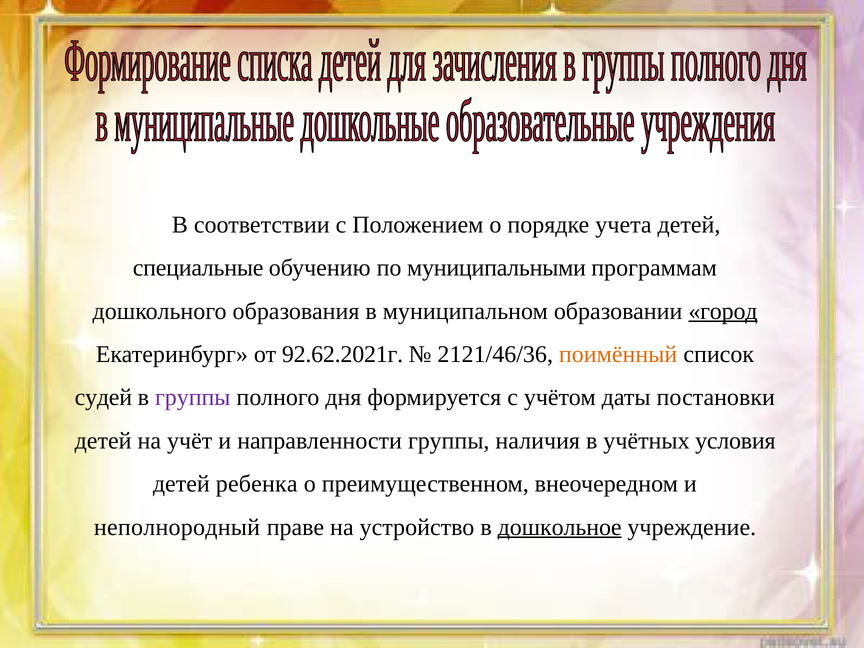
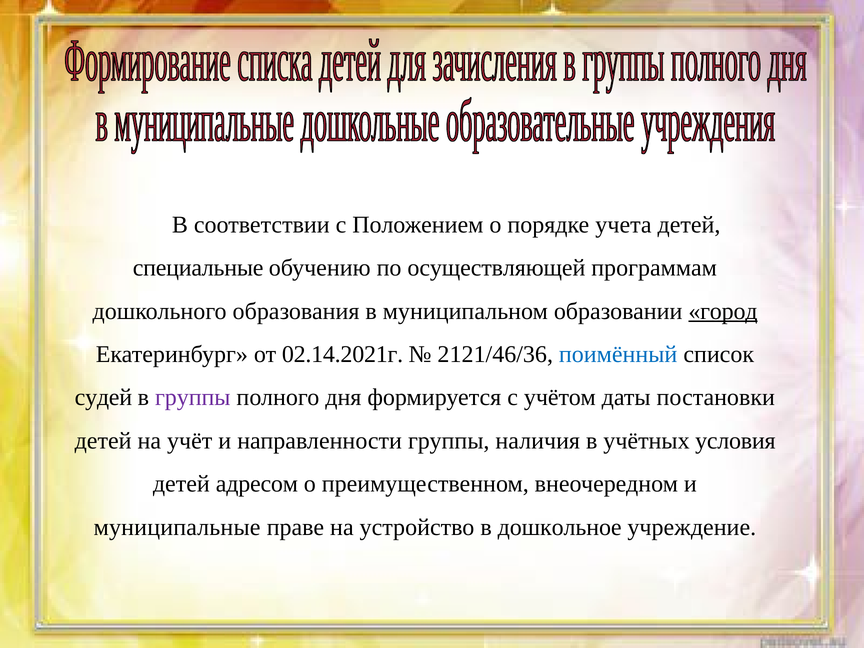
муниципальными: муниципальными -> осуществляющей (496, 268)
92.62.2021г: 92.62.2021г -> 02.14.2021г (343, 354)
поимённый colour: orange -> blue (618, 354)
ребенка: ребенка -> адресом (257, 484)
неполнородный: неполнородный -> муниципальные (177, 527)
дошкольное underline: present -> none (560, 527)
